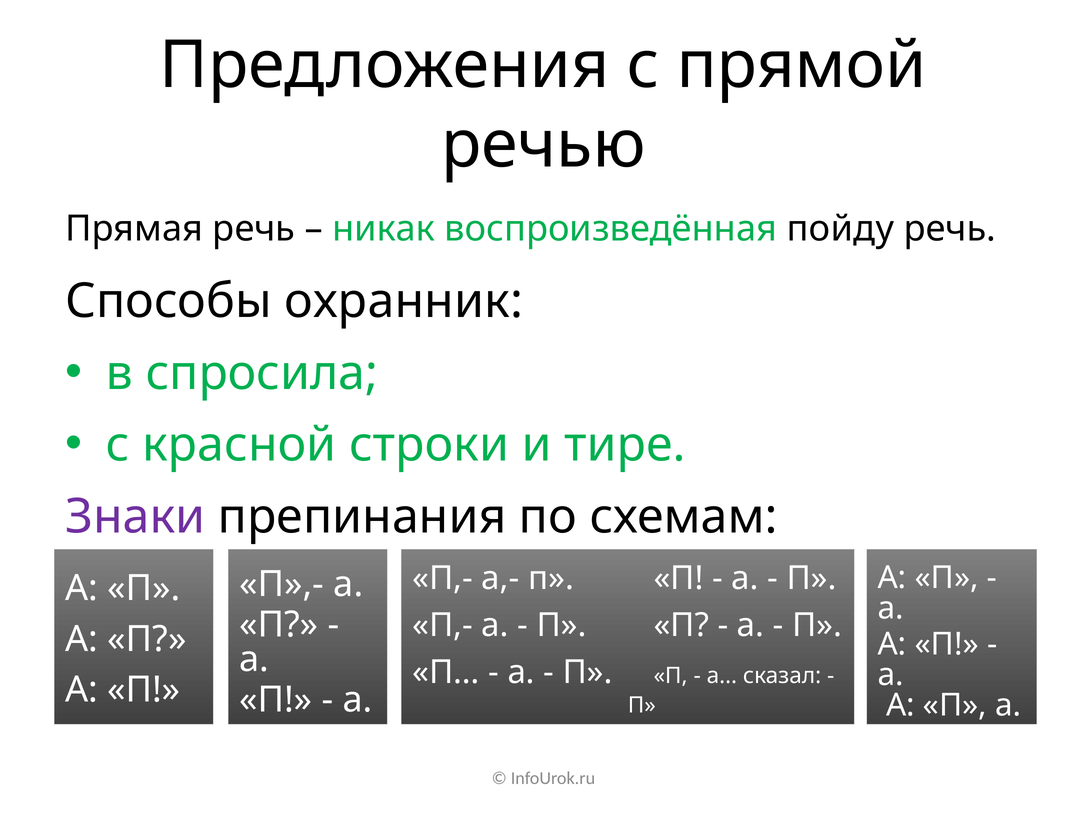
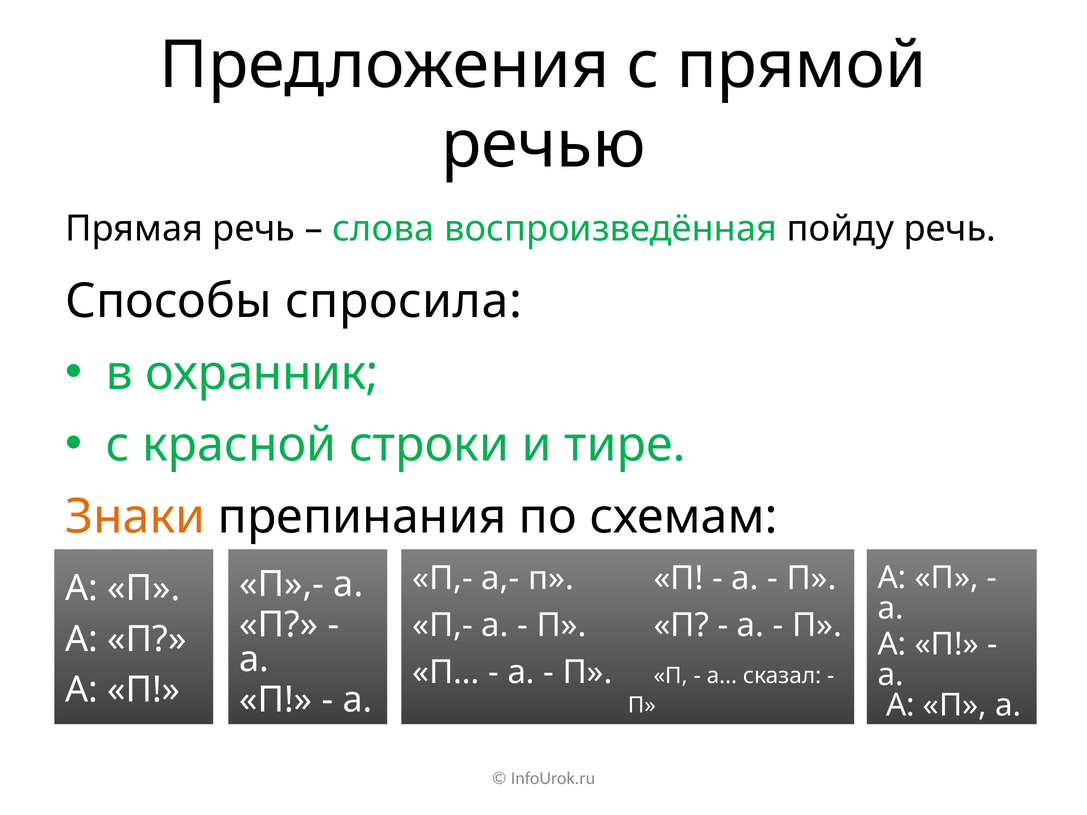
никак: никак -> слова (383, 229)
охранник: охранник -> спросила (404, 301)
спросила: спросила -> охранник (262, 373)
Знаки colour: purple -> orange (135, 517)
